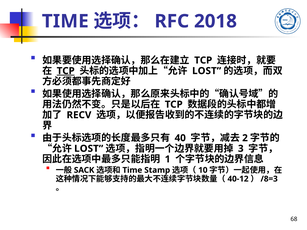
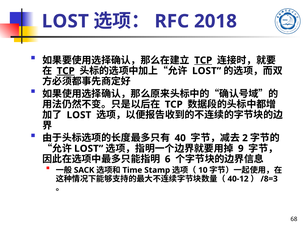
TIME: TIME -> LOST (65, 21)
TCP underline: none -> present (203, 60)
RECV: RECV -> LOST (79, 115)
3: 3 -> 9 (241, 149)
1: 1 -> 6 (168, 159)
